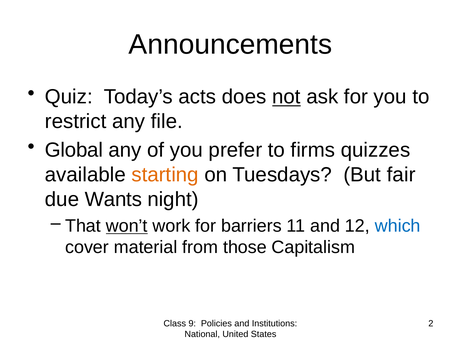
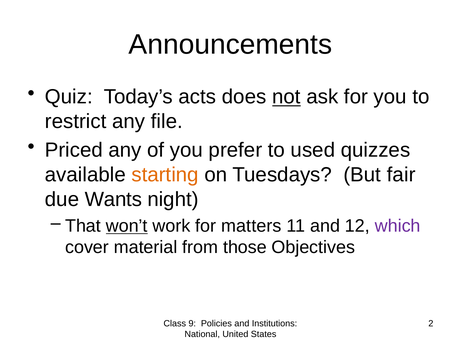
Global: Global -> Priced (74, 150)
firms: firms -> used (313, 150)
barriers: barriers -> matters (251, 226)
which colour: blue -> purple (398, 226)
Capitalism: Capitalism -> Objectives (313, 247)
